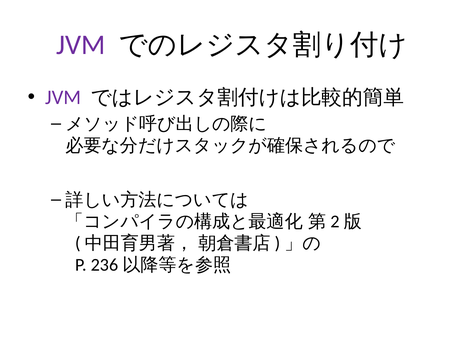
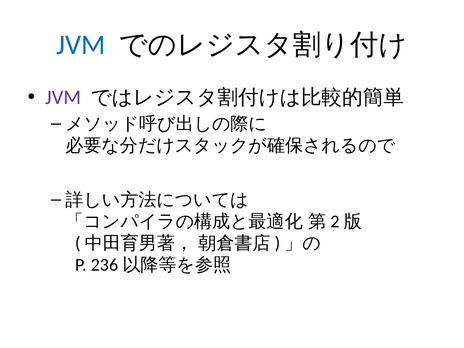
JVM colour: purple -> blue (81, 45)
